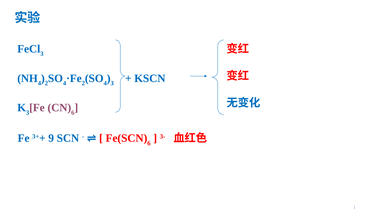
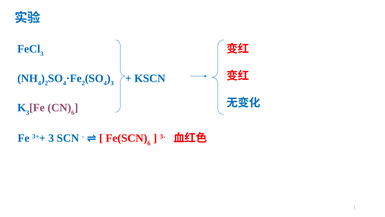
3++ 9: 9 -> 3 (51, 138)
